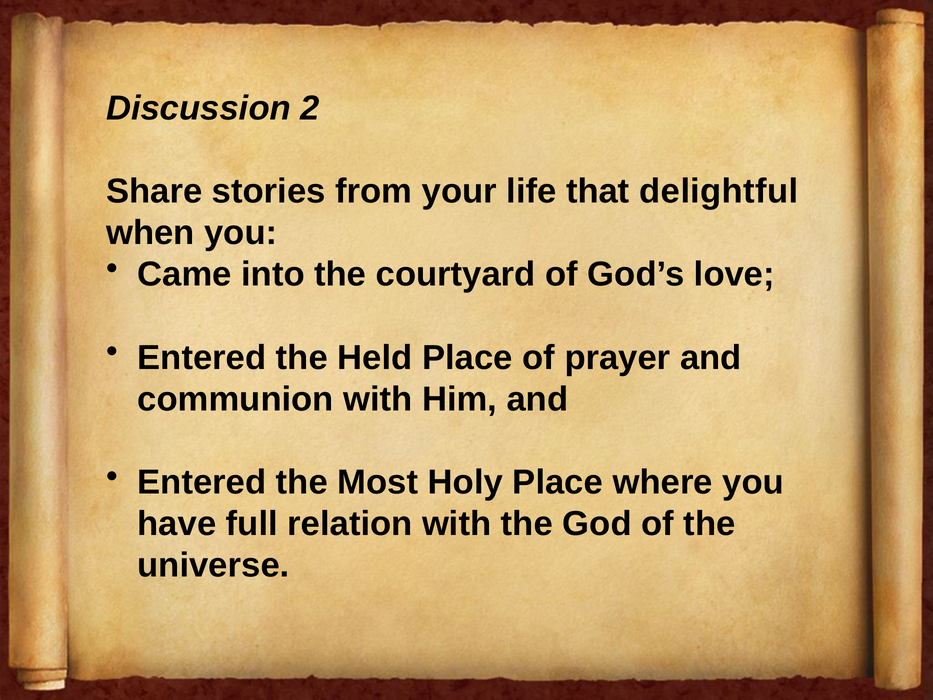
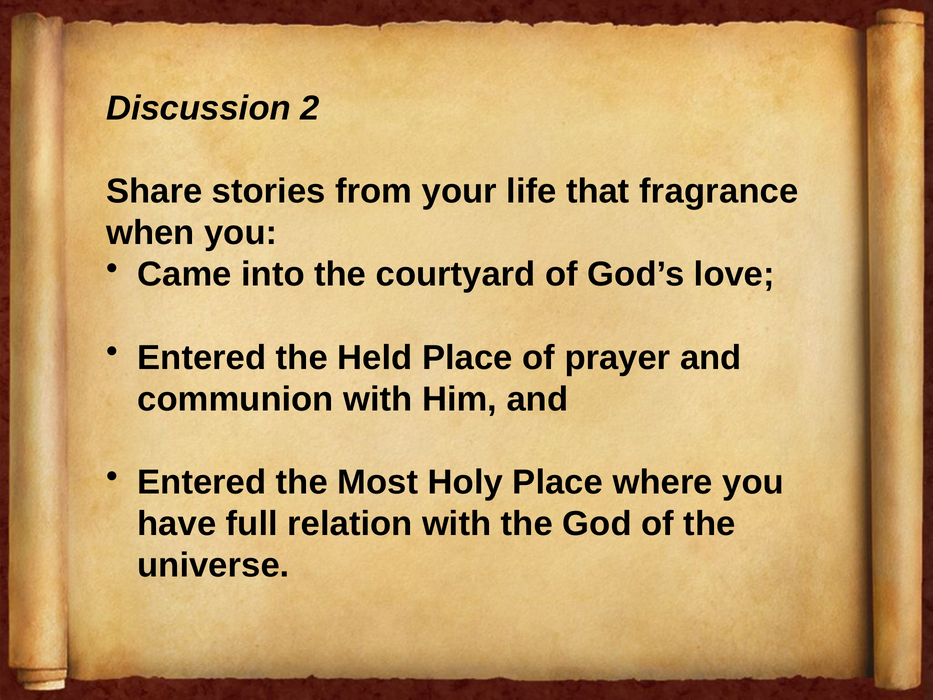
delightful: delightful -> fragrance (719, 191)
